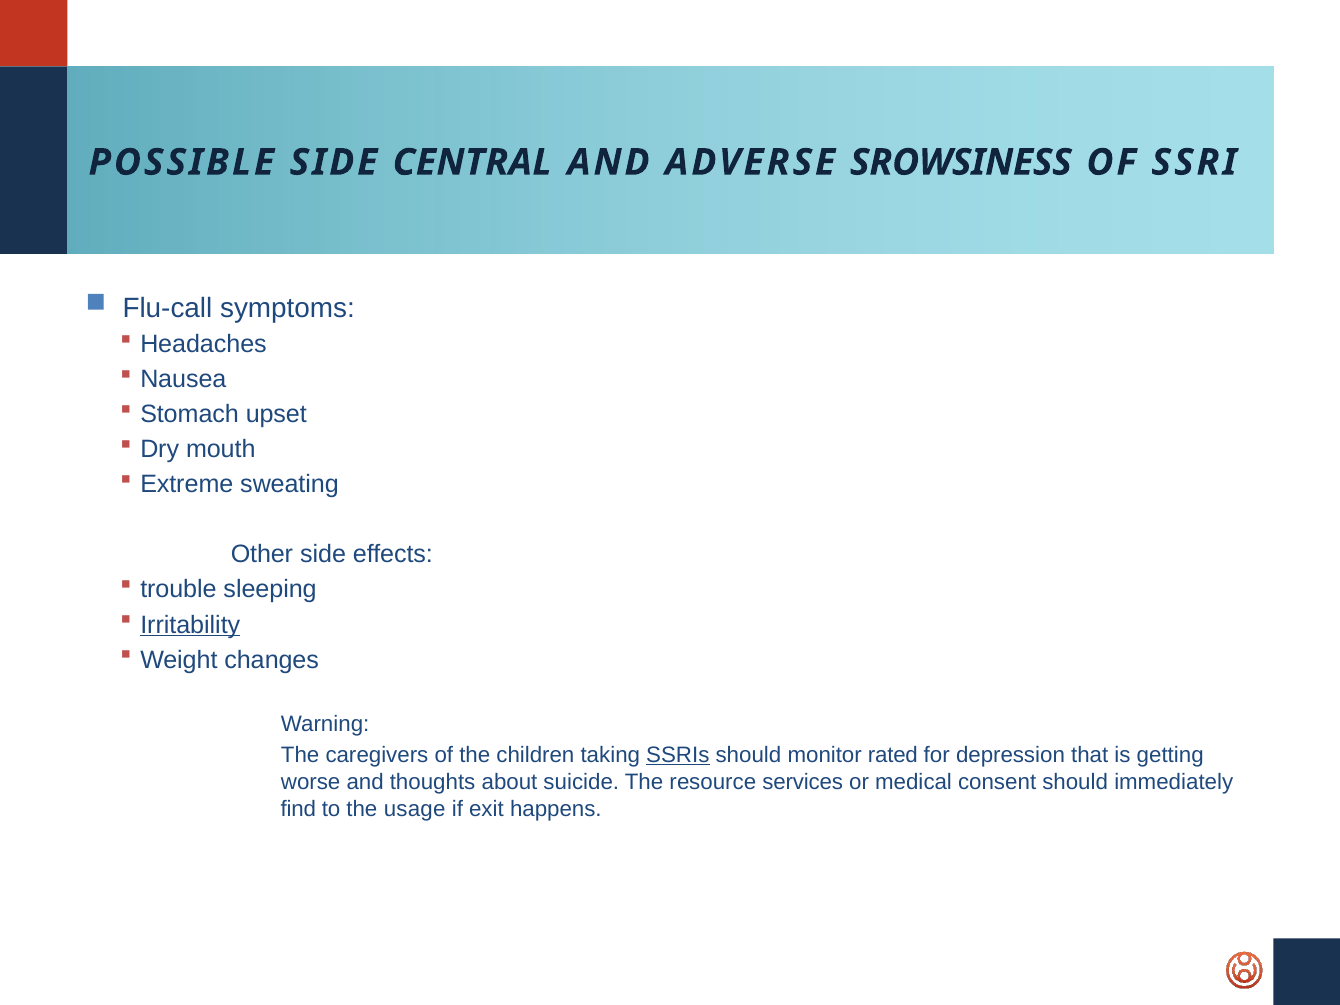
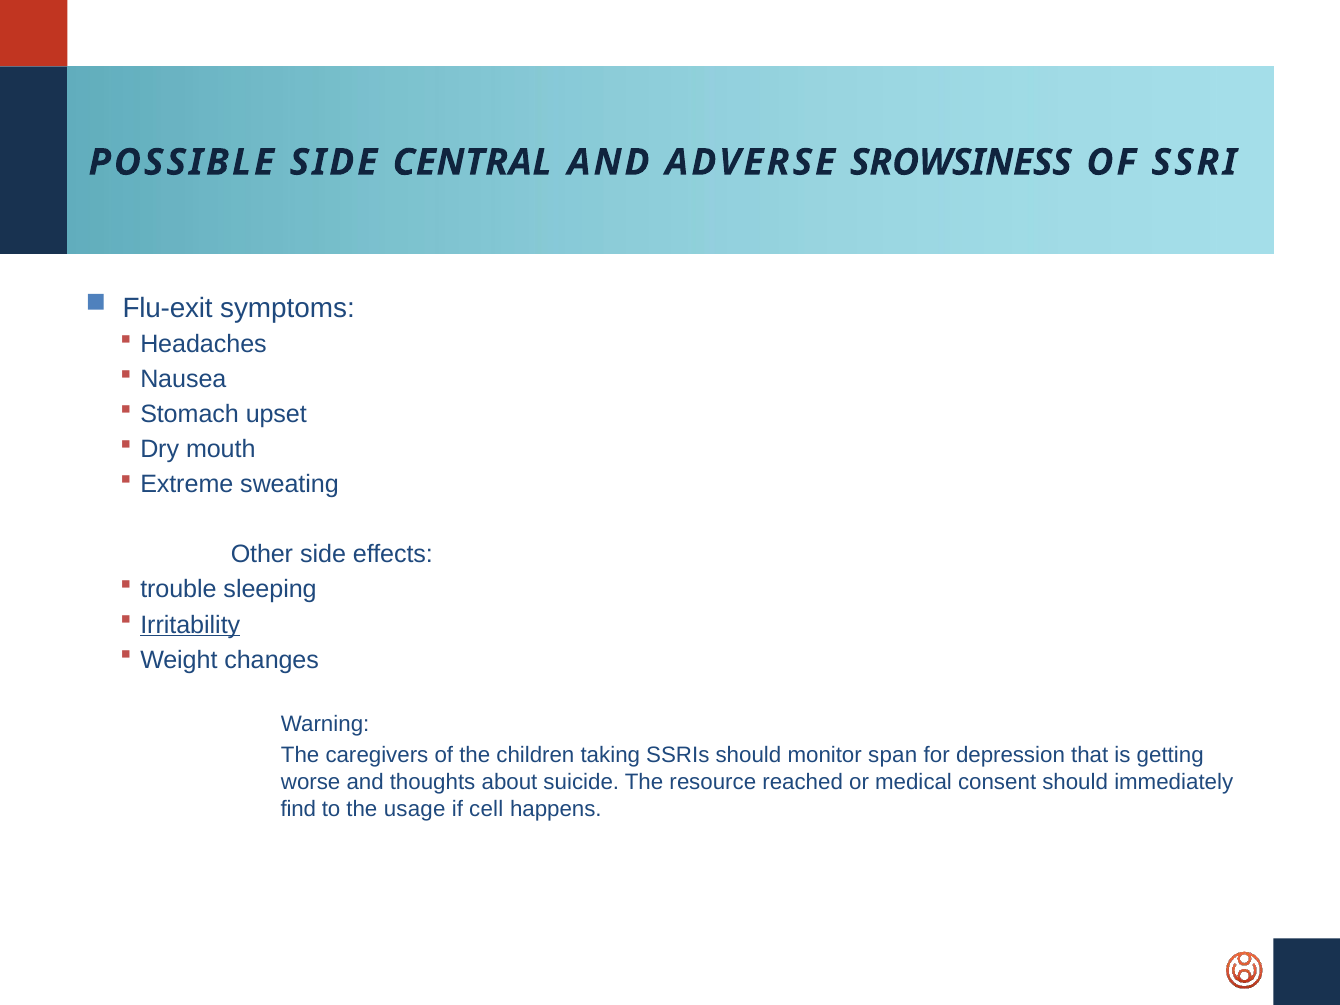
Flu-call: Flu-call -> Flu-exit (168, 308)
SSRIs underline: present -> none (678, 755)
rated: rated -> span (893, 755)
services: services -> reached (803, 782)
exit: exit -> cell (486, 809)
